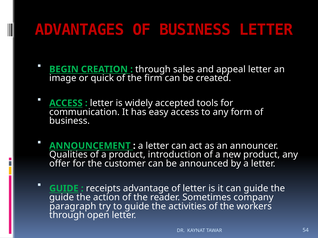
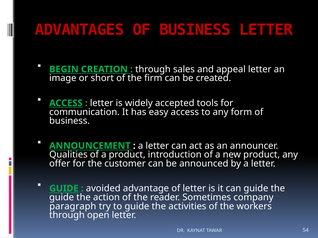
quick: quick -> short (102, 78)
receipts: receipts -> avoided (103, 189)
